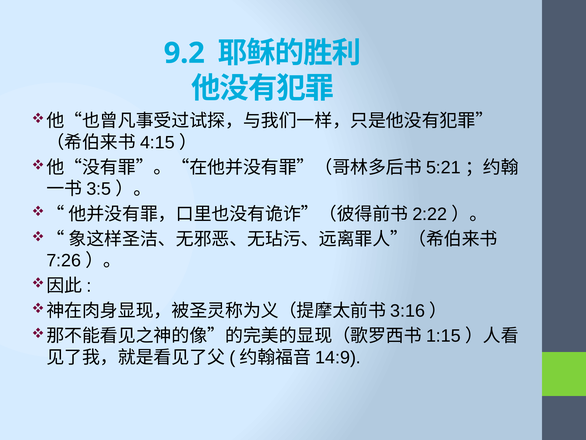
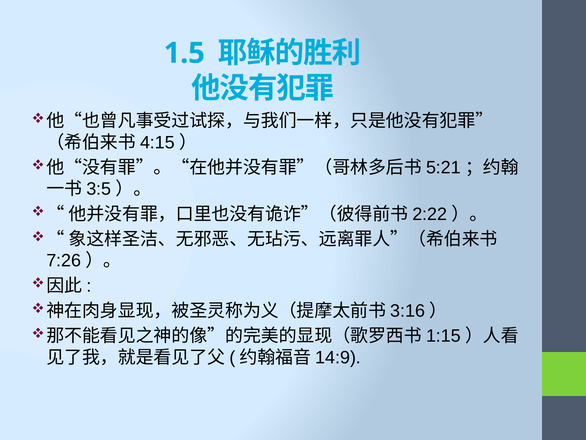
9.2: 9.2 -> 1.5 (184, 53)
